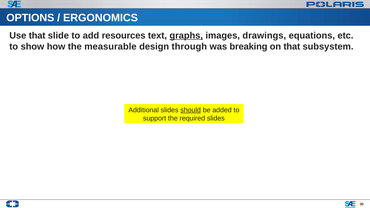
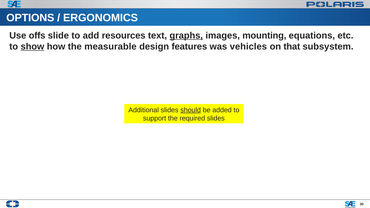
Use that: that -> offs (37, 36)
drawings: drawings -> mounting (264, 36)
show underline: none -> present (32, 47)
through: through -> features (189, 47)
breaking: breaking -> vehicles (248, 47)
